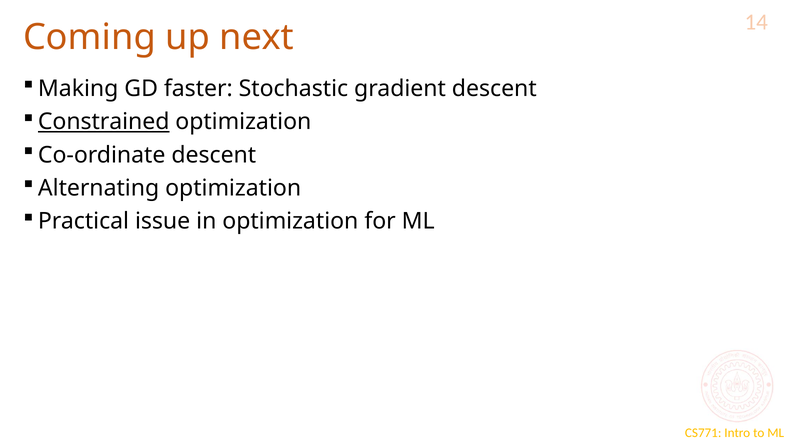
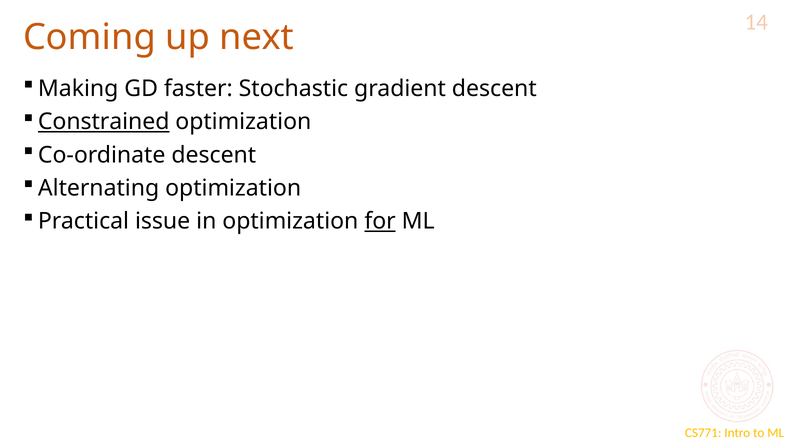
for underline: none -> present (380, 221)
